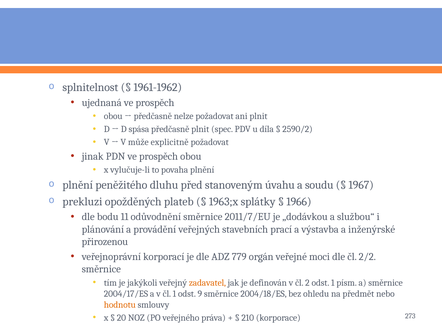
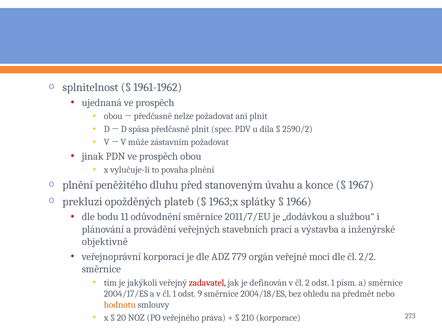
explicitně: explicitně -> zástavním (170, 142)
soudu: soudu -> konce (319, 185)
přirozenou: přirozenou -> objektivně (105, 242)
zadavatel colour: orange -> red (207, 283)
